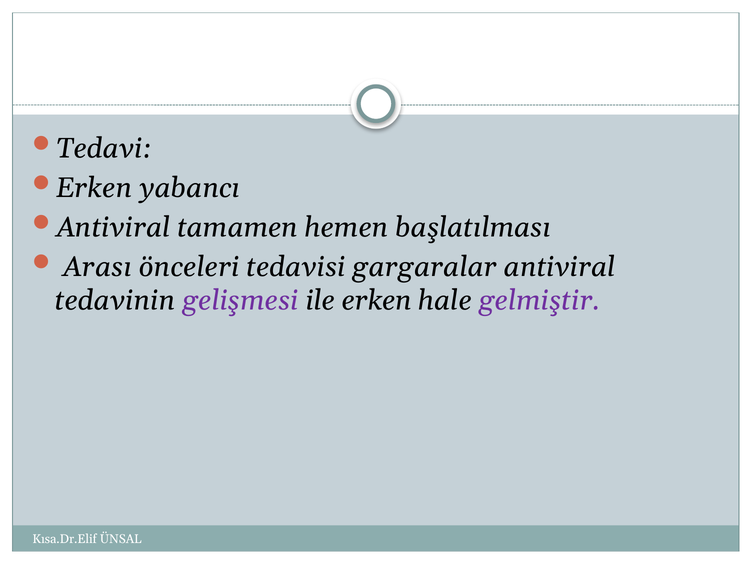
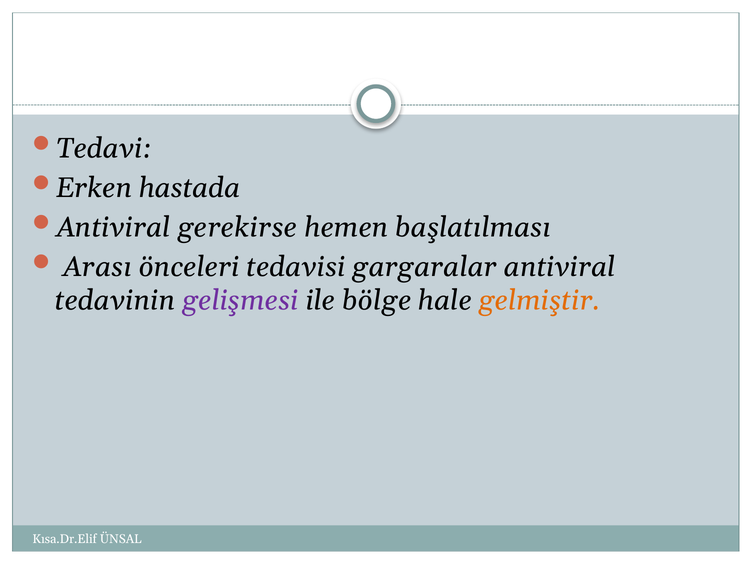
yabancı: yabancı -> hastada (190, 188)
tamamen: tamamen -> gerekirse (237, 227)
ile erken: erken -> bölge (377, 301)
gelmiştir colour: purple -> orange (539, 301)
